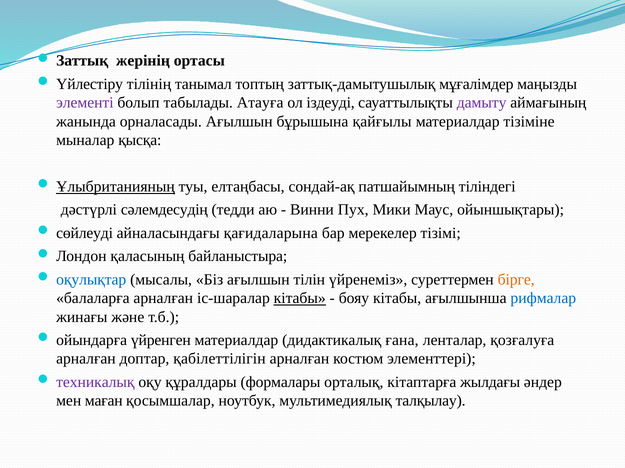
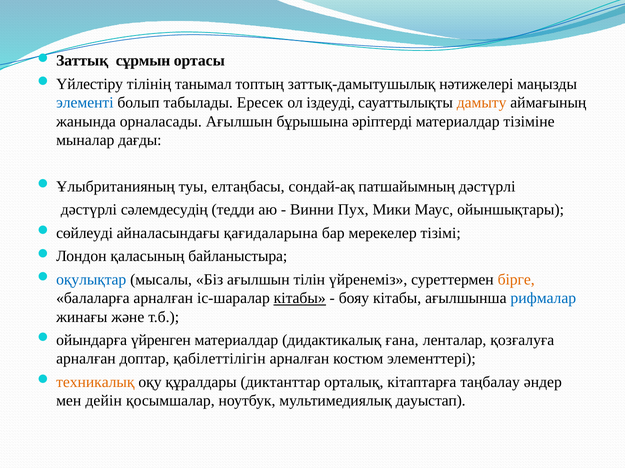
жерінің: жерінің -> сұрмын (143, 61)
мұғалімдер: мұғалімдер -> нәтижелері (476, 84)
элементі colour: purple -> blue (85, 103)
Атауға: Атауға -> Ересек (260, 103)
дамыту colour: purple -> orange (482, 103)
қайғылы: қайғылы -> әріптерді (382, 122)
қысқа: қысқа -> дағды (140, 140)
Ұлыбританияның underline: present -> none (115, 187)
патшайымның тіліндегі: тіліндегі -> дәстүрлі (487, 187)
техникалық colour: purple -> orange (95, 383)
формалары: формалары -> диктанттар (280, 383)
жылдағы: жылдағы -> таңбалау (490, 383)
маған: маған -> дейін (104, 401)
талқылау: талқылау -> дауыстап (431, 401)
